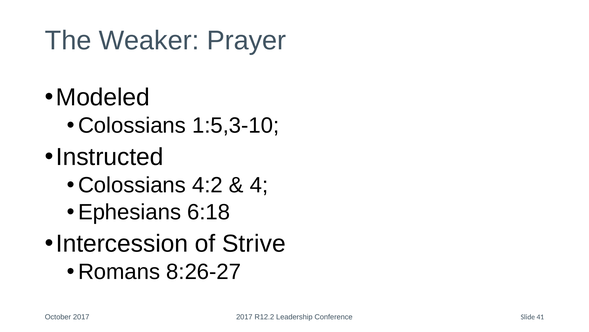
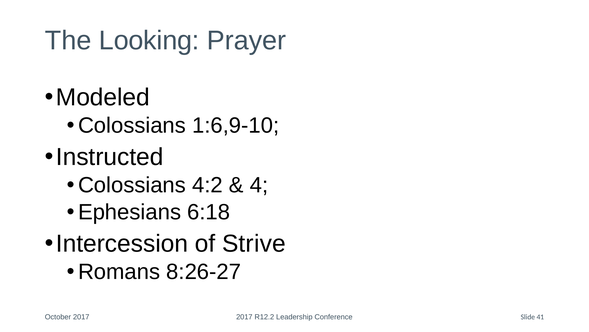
Weaker: Weaker -> Looking (149, 40)
1:5,3-10: 1:5,3-10 -> 1:6,9-10 (236, 125)
